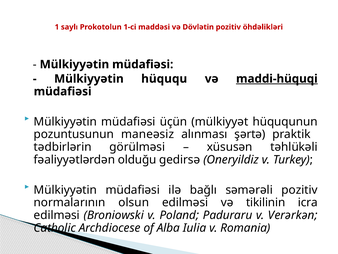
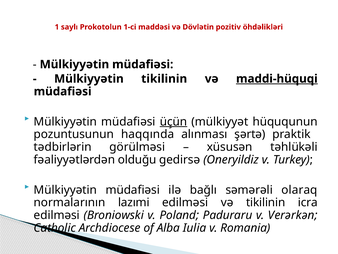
Mülkiyyətin hüququ: hüququ -> tikilinin (164, 79)
üçün underline: none -> present (173, 121)
maneəsiz: maneəsiz -> haqqında (148, 134)
səmərəli pozitiv: pozitiv -> olaraq (299, 190)
olsun: olsun -> lazımi (134, 202)
